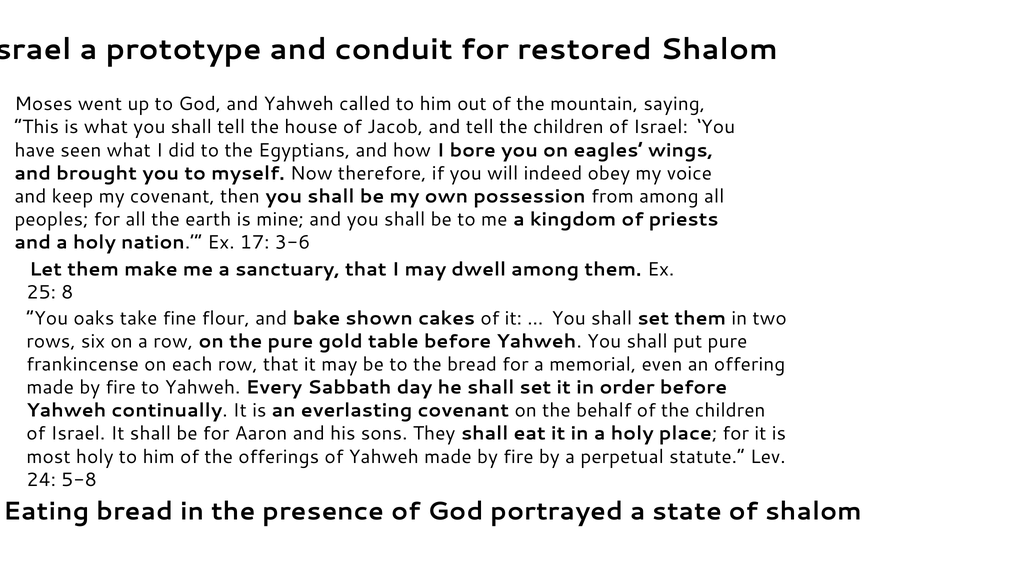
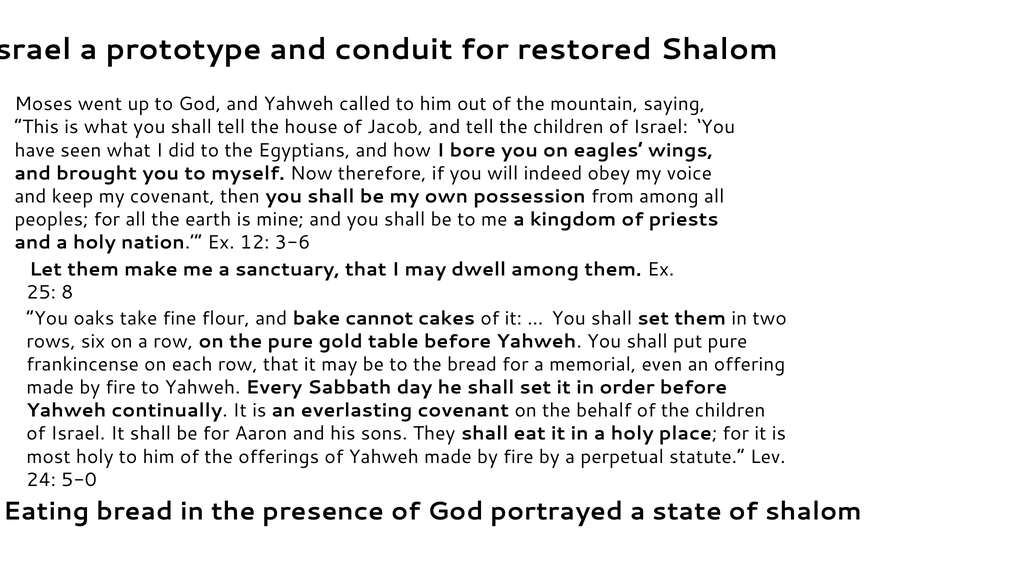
17: 17 -> 12 (255, 242)
shown: shown -> cannot (379, 318)
5-8: 5-8 -> 5-0 (79, 479)
